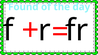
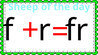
Found: Found -> Sheep (23, 7)
